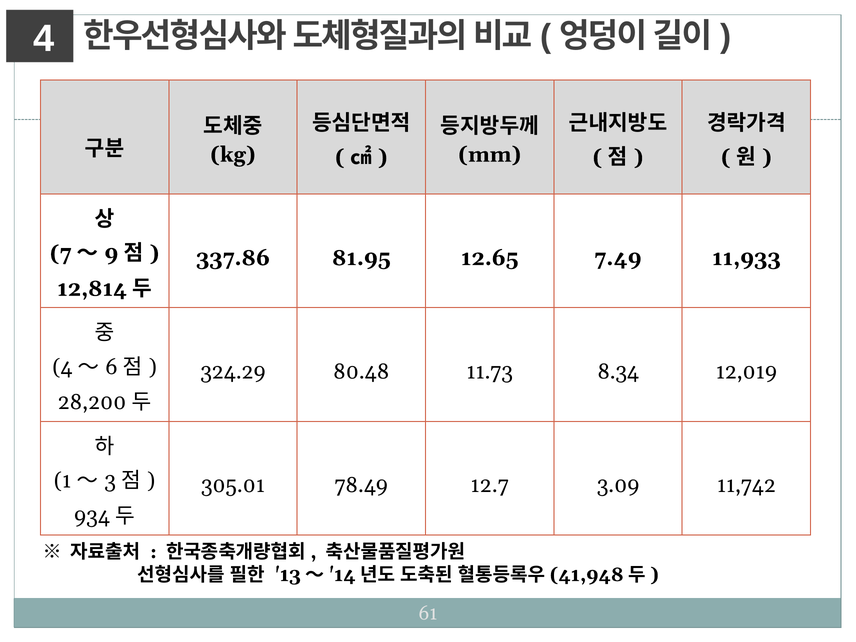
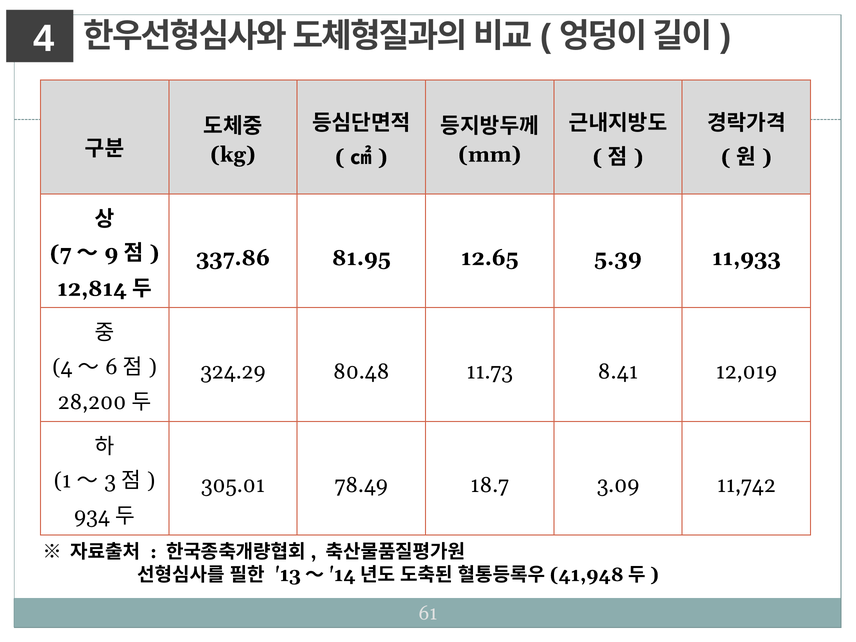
7.49: 7.49 -> 5.39 (618, 258)
8.34: 8.34 -> 8.41 (618, 372)
12.7: 12.7 -> 18.7 (490, 485)
